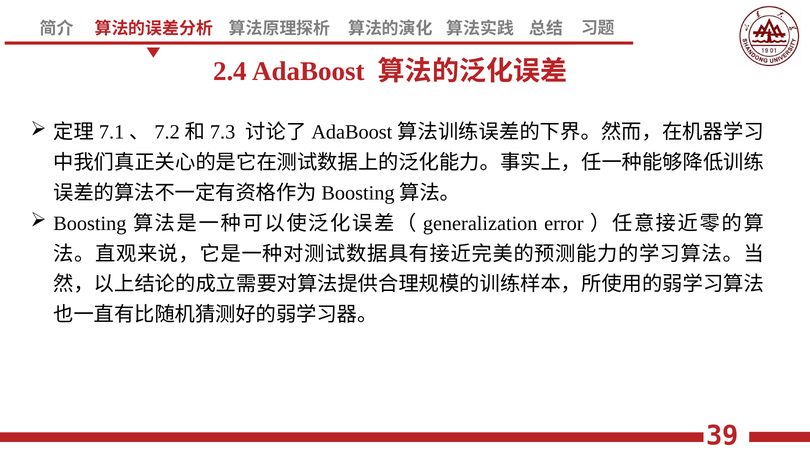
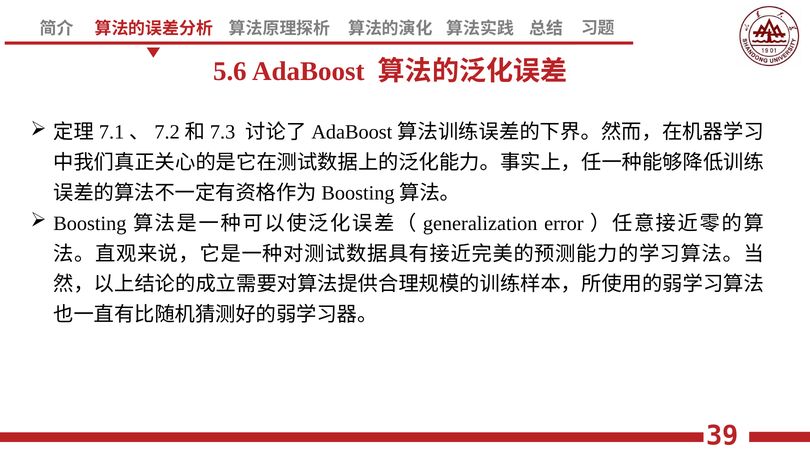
2.4: 2.4 -> 5.6 (230, 71)
